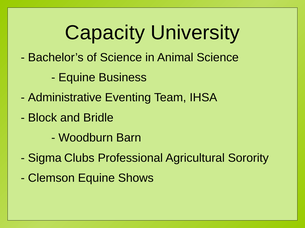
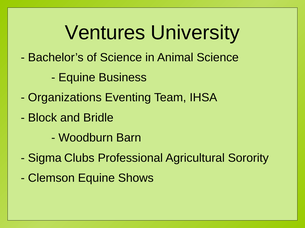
Capacity: Capacity -> Ventures (105, 33)
Administrative: Administrative -> Organizations (65, 98)
